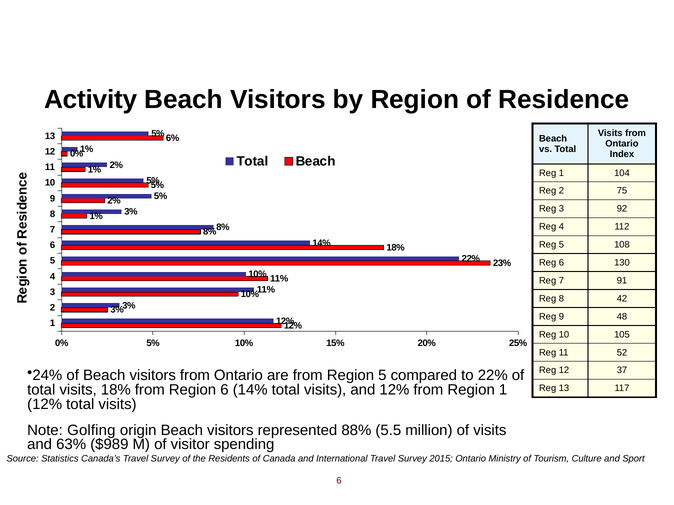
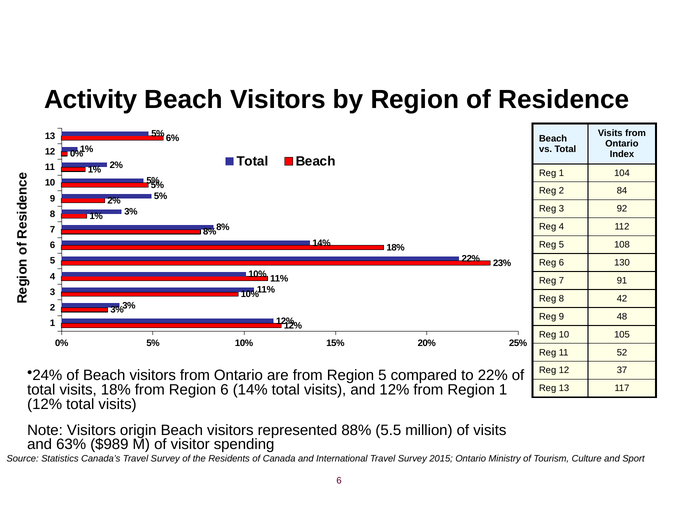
75: 75 -> 84 (622, 191)
Note Golfing: Golfing -> Visitors (91, 431)
